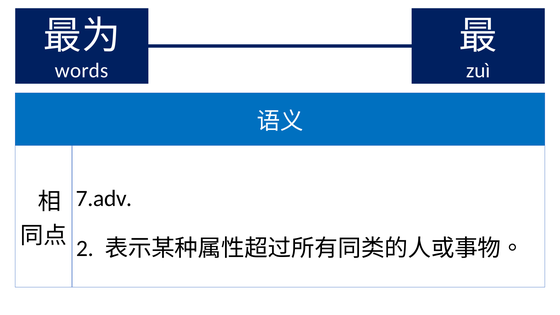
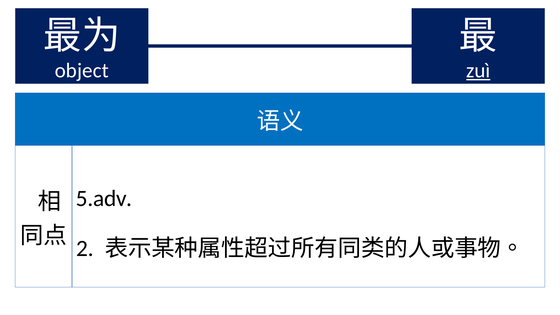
words: words -> object (82, 71)
zuì underline: none -> present (478, 71)
7.adv: 7.adv -> 5.adv (104, 198)
